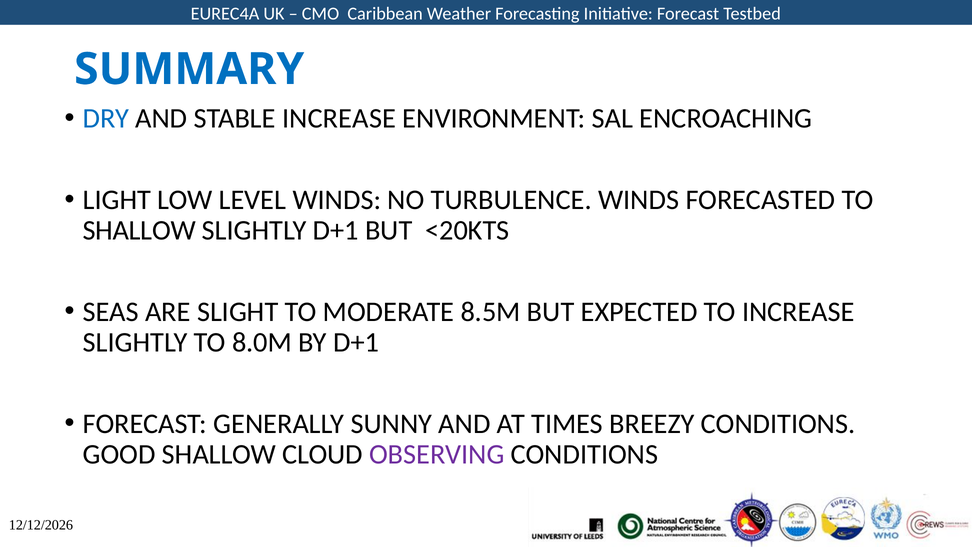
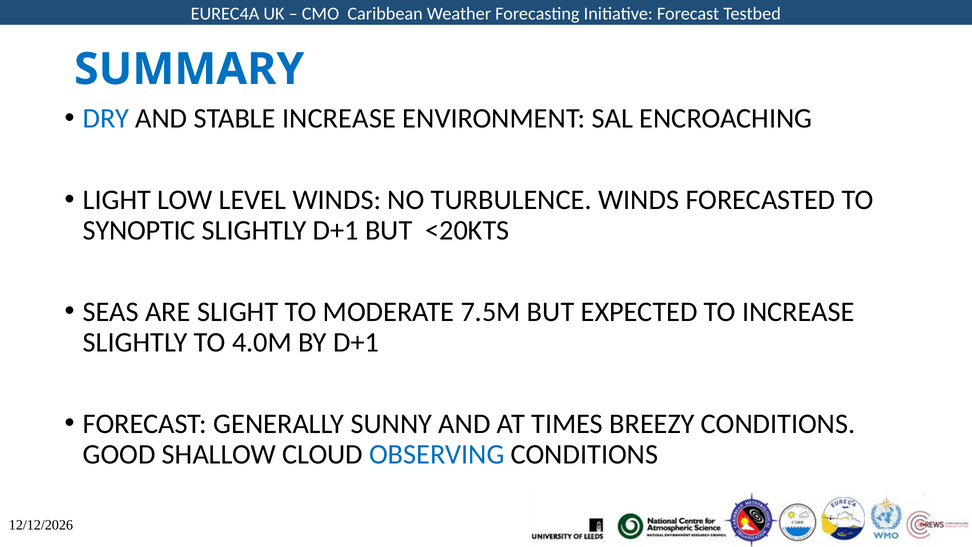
SHALLOW: SHALLOW -> SYNOPTIC (139, 230)
8.5M: 8.5M -> 7.5M (491, 312)
8.0M: 8.0M -> 4.0M (262, 342)
OBSERVING colour: purple -> blue (437, 454)
